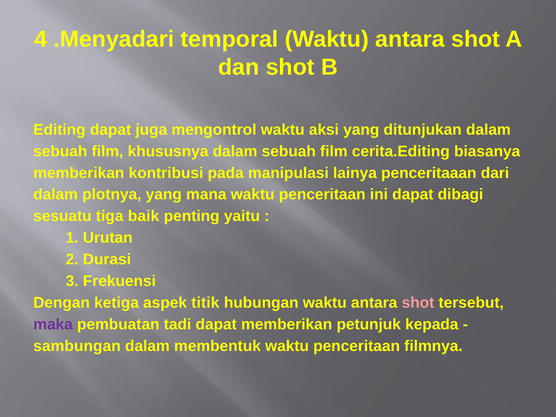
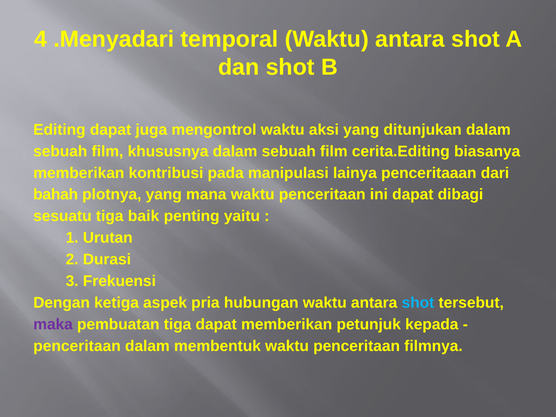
dalam: dalam -> bahah (56, 195)
titik: titik -> pria (205, 303)
shot colour: pink -> light blue (418, 303)
pembuatan tadi: tadi -> tiga (178, 324)
sambungan: sambungan -> penceritaan (77, 346)
